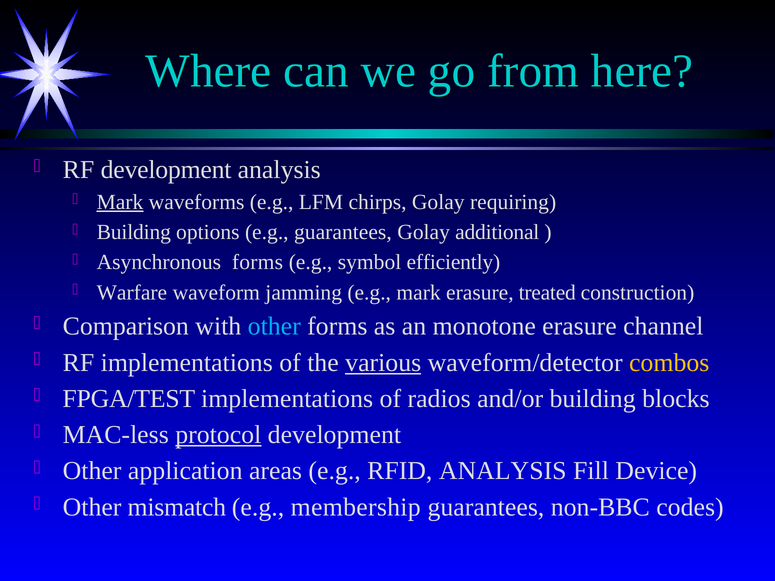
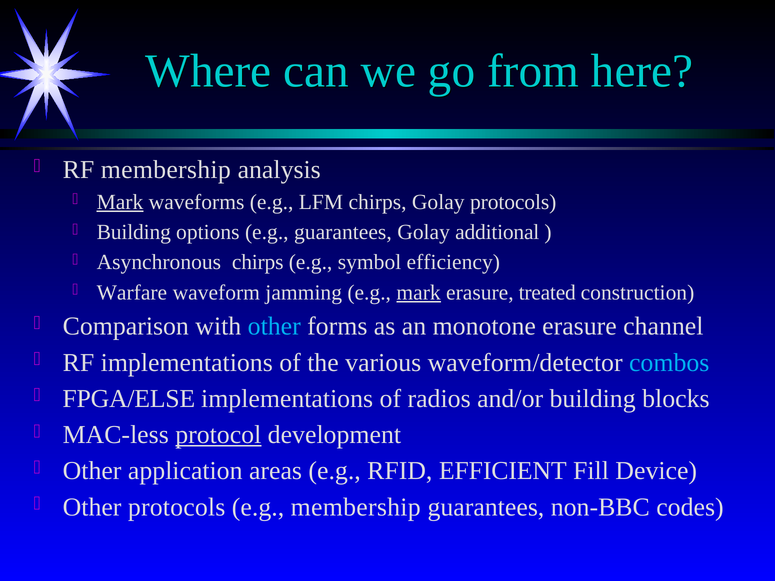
RF development: development -> membership (166, 170)
Golay requiring: requiring -> protocols (513, 202)
Asynchronous forms: forms -> chirps (258, 262)
efficiently: efficiently -> efficiency (453, 262)
mark underline: none -> present (419, 293)
various underline: present -> none (383, 363)
combos colour: yellow -> light blue (669, 363)
FPGA/TEST: FPGA/TEST -> FPGA/ELSE (129, 399)
RFID ANALYSIS: ANALYSIS -> EFFICIENT (503, 471)
Other mismatch: mismatch -> protocols (177, 507)
